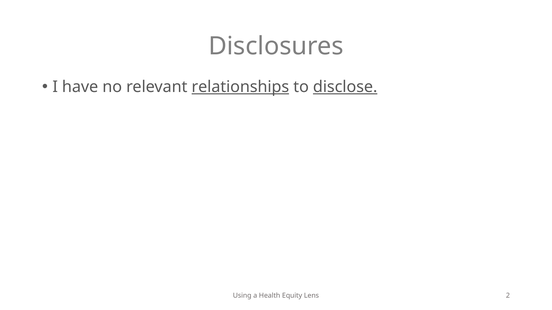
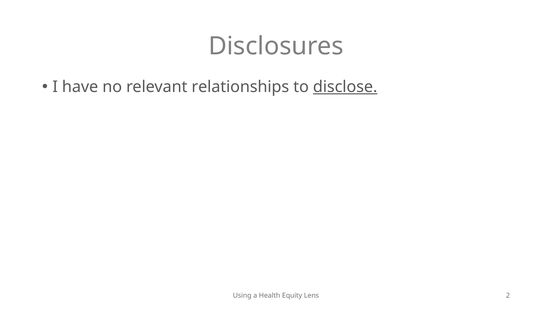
relationships underline: present -> none (240, 87)
